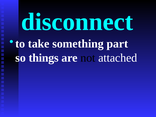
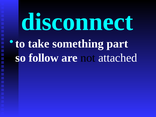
things: things -> follow (44, 58)
